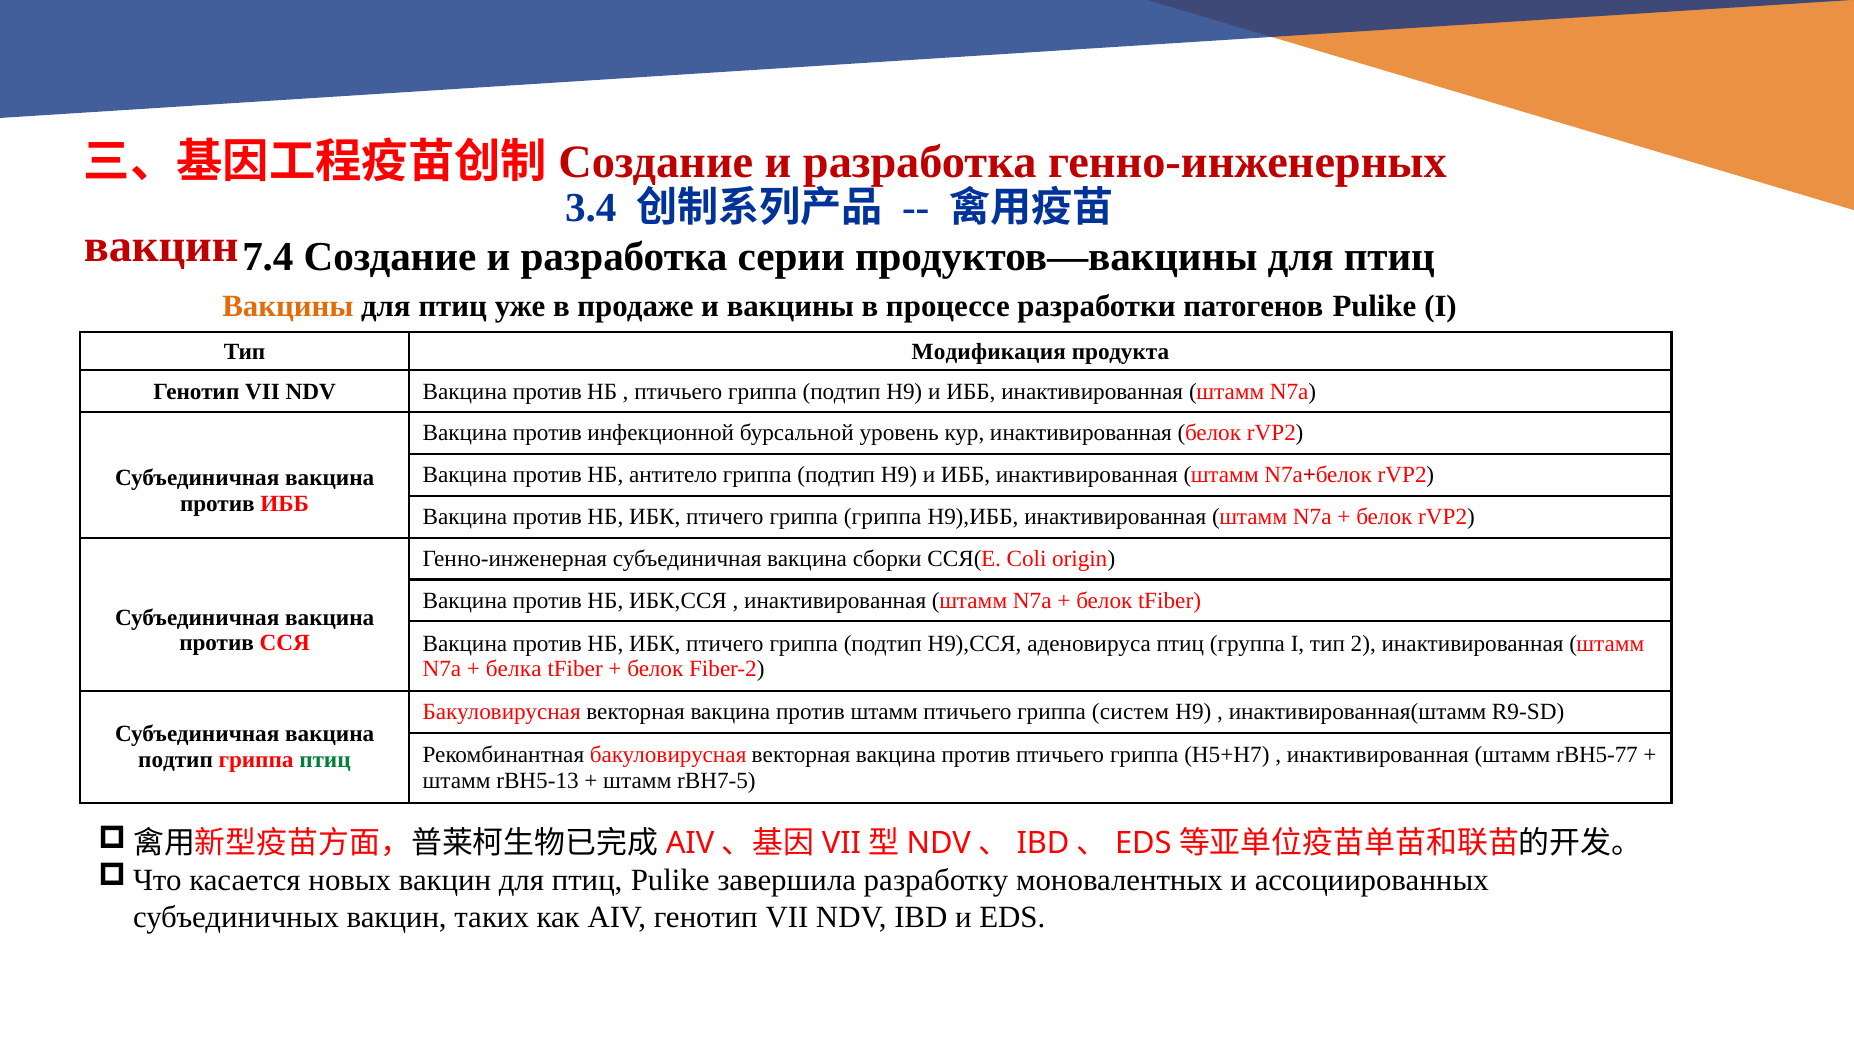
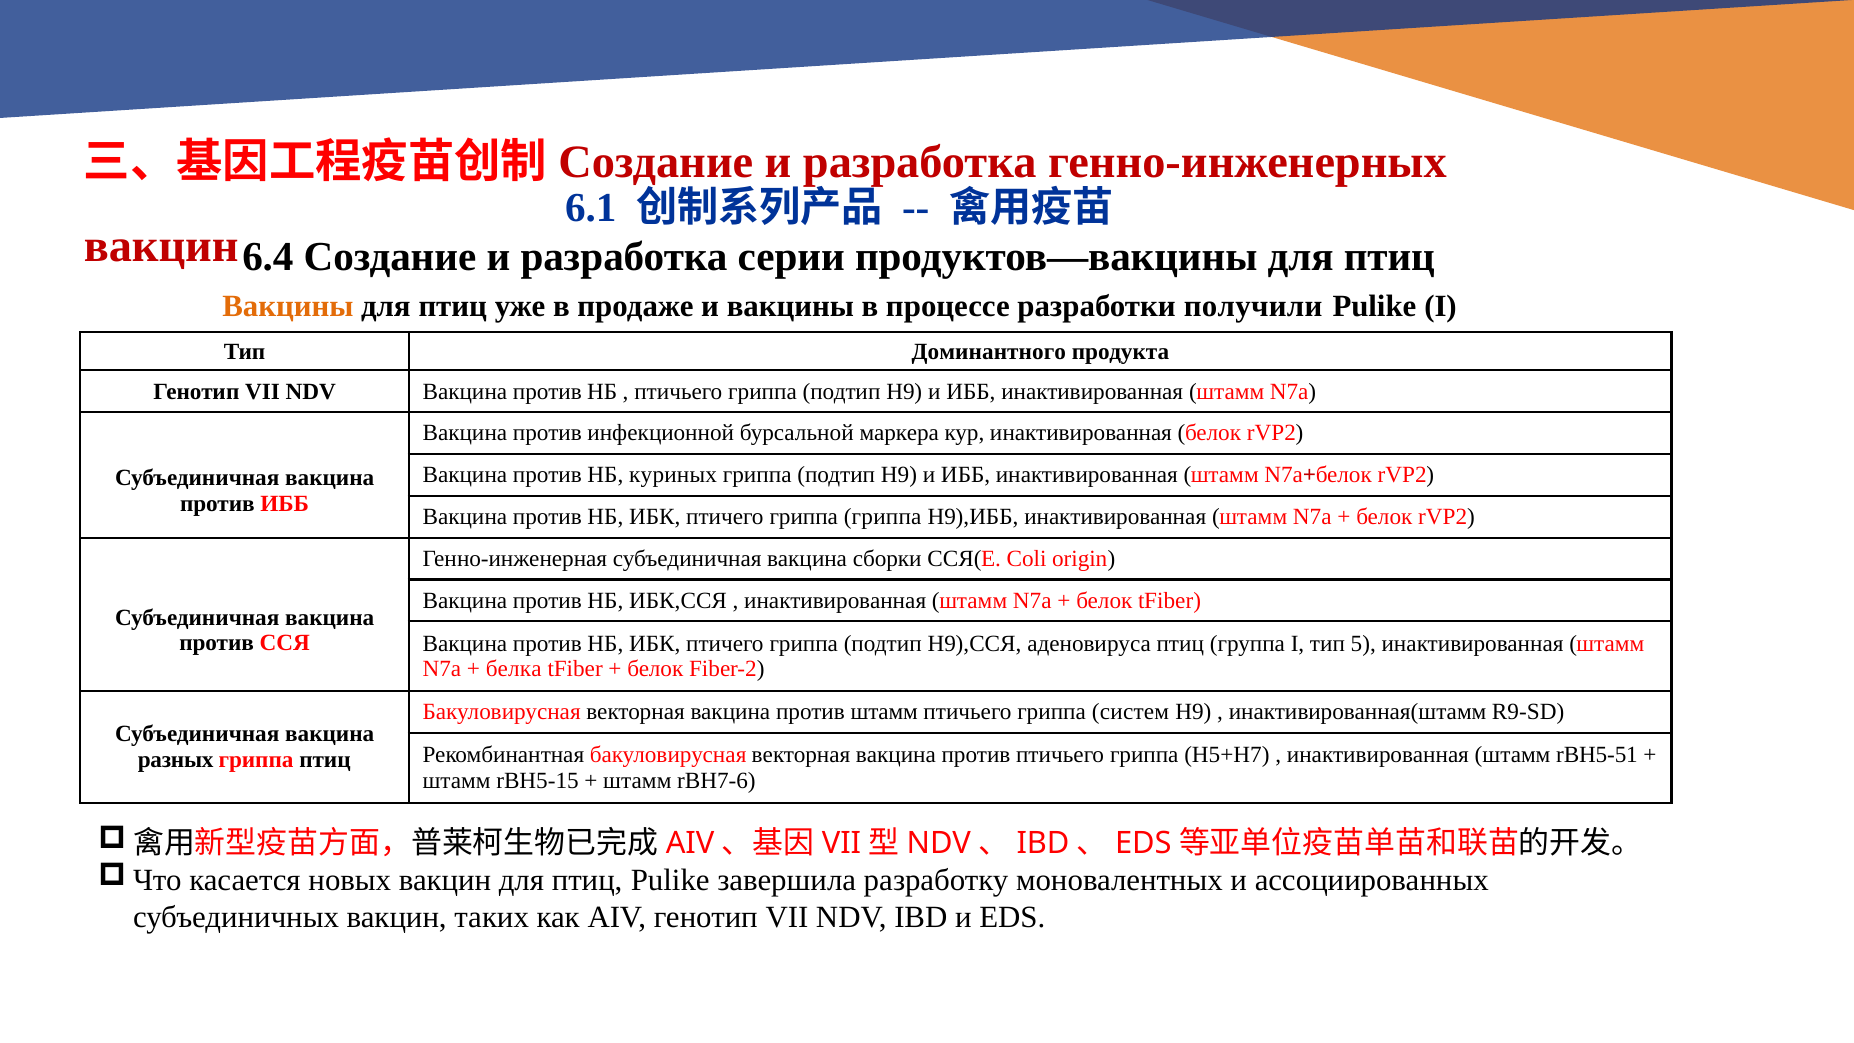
3.4: 3.4 -> 6.1 (591, 208)
7.4: 7.4 -> 6.4 (268, 257)
патогенов: патогенов -> получили (1253, 306)
Модификация: Модификация -> Доминантного (989, 351)
уровень: уровень -> маркера (899, 433)
антитело: антитело -> куриных (673, 475)
2: 2 -> 5 (1363, 644)
rBH5-77: rBH5-77 -> rBH5-51 (1597, 755)
подтип: подтип -> разных (176, 760)
птиц colour: green -> black (325, 760)
rBH5-13: rBH5-13 -> rBH5-15 (538, 781)
rBH7-5: rBH7-5 -> rBH7-6 (716, 781)
